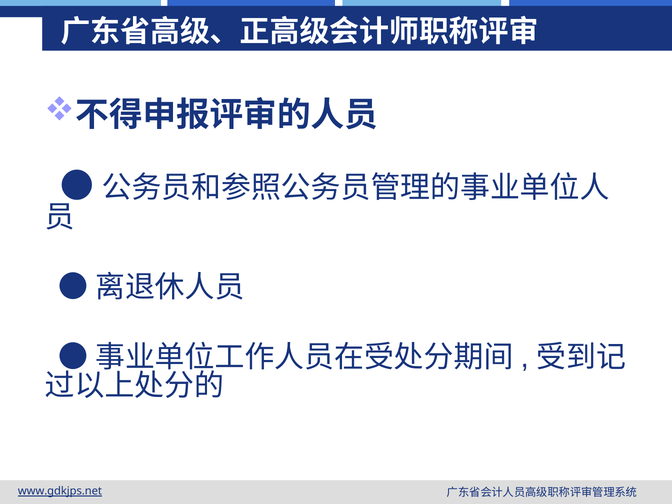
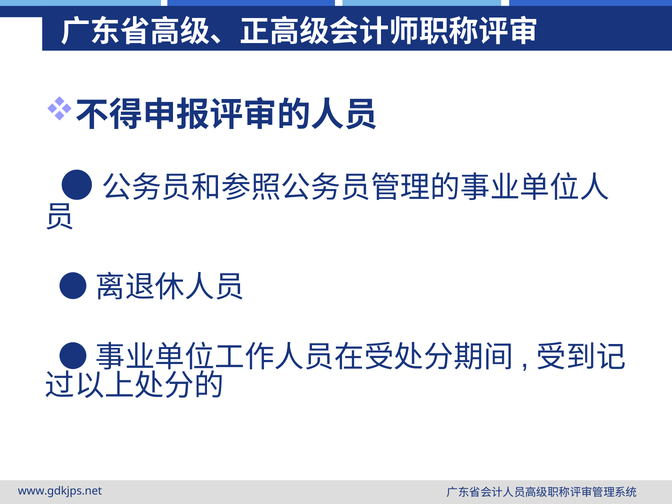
www.gdkjps.net underline: present -> none (60, 491)
